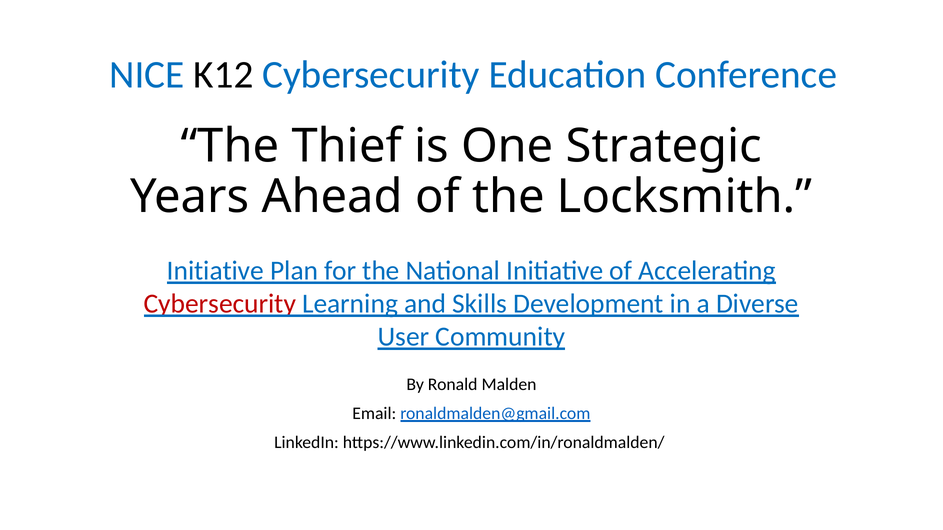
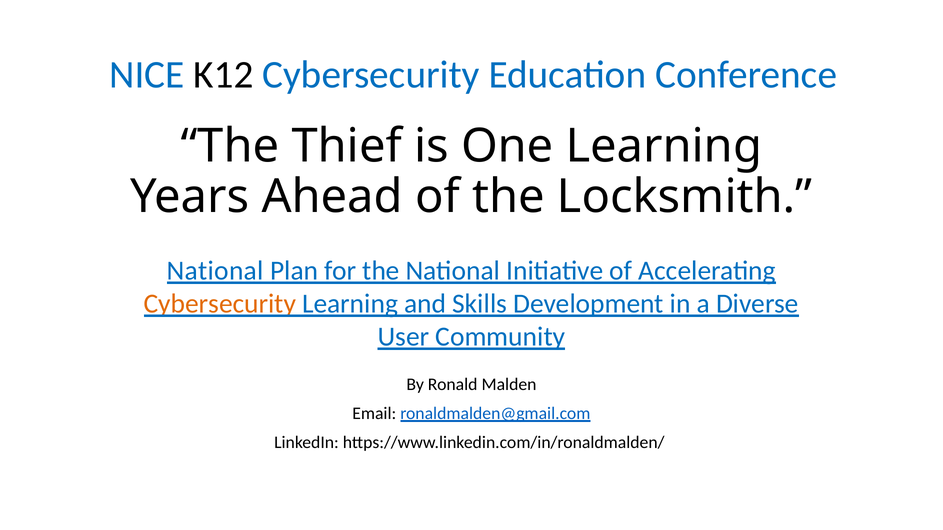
One Strategic: Strategic -> Learning (664, 146)
Initiative: Initiative -> National (215, 271)
Cybersecurity colour: red -> orange (220, 304)
